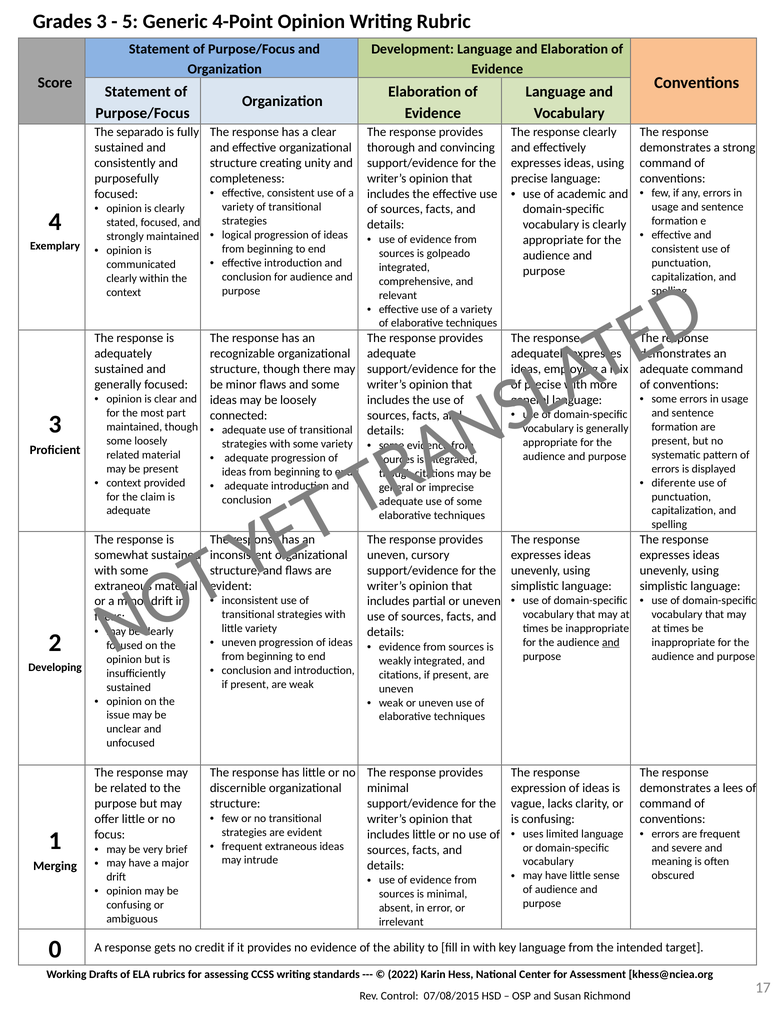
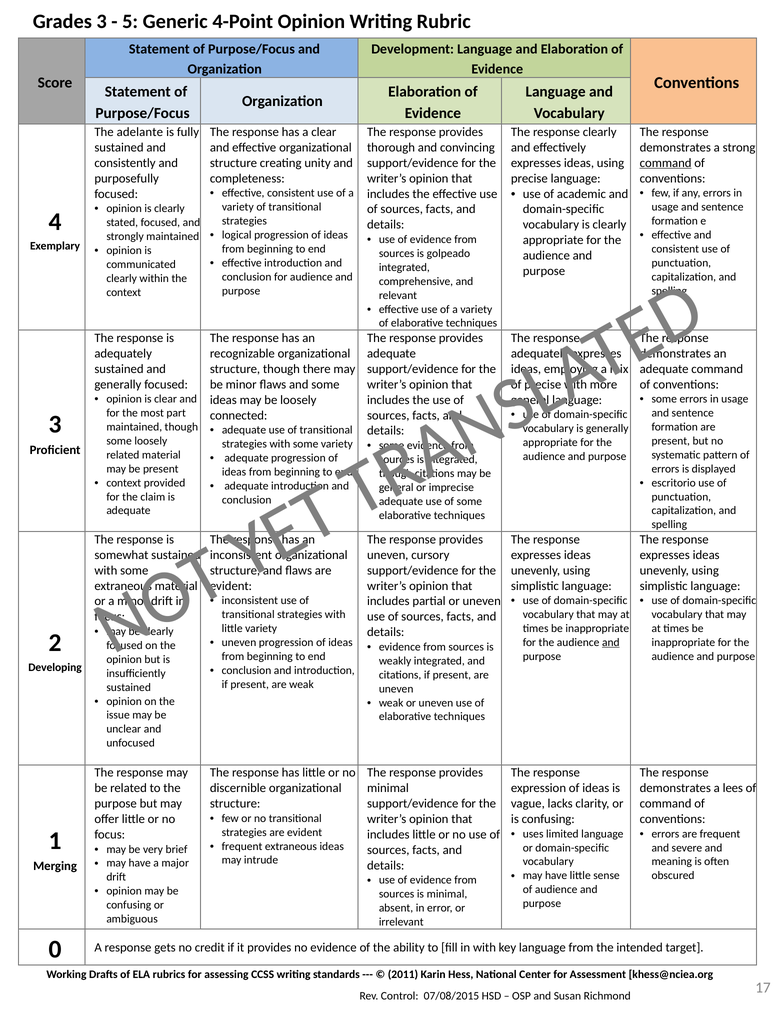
separado: separado -> adelante (140, 132)
command underline: none -> present (666, 163)
diferente: diferente -> escritorio (674, 483)
2022: 2022 -> 2011 (403, 975)
